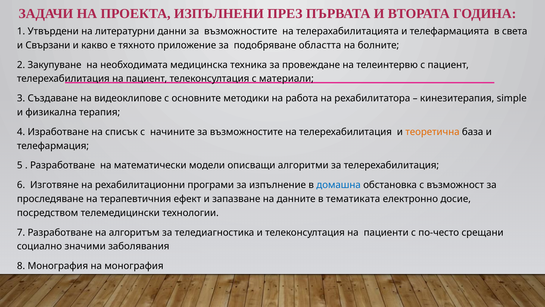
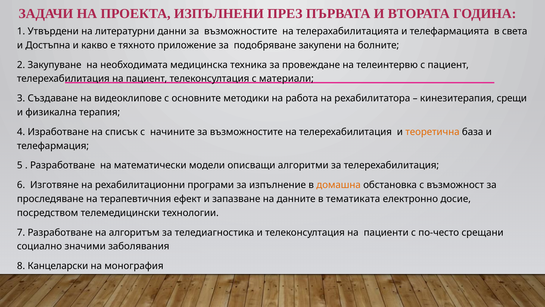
Свързани: Свързани -> Достъпна (48, 45)
областта: областта -> закупени (320, 45)
simple: simple -> срещи (512, 98)
домашна colour: blue -> orange (339, 185)
8 Монография: Монография -> Канцеларски (58, 266)
